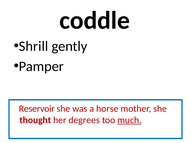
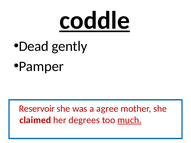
coddle underline: none -> present (95, 20)
Shrill: Shrill -> Dead (34, 46)
horse: horse -> agree (107, 109)
thought: thought -> claimed (35, 120)
